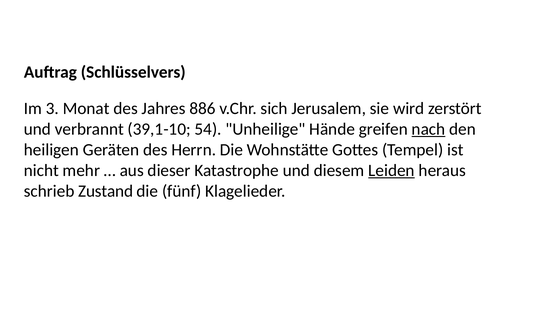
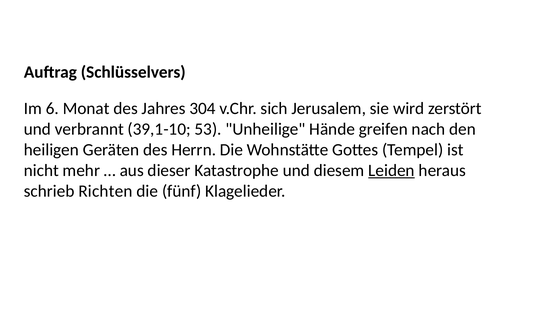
3: 3 -> 6 (52, 108)
886: 886 -> 304 (202, 108)
54: 54 -> 53 (208, 129)
nach underline: present -> none (428, 129)
Zustand: Zustand -> Richten (105, 191)
